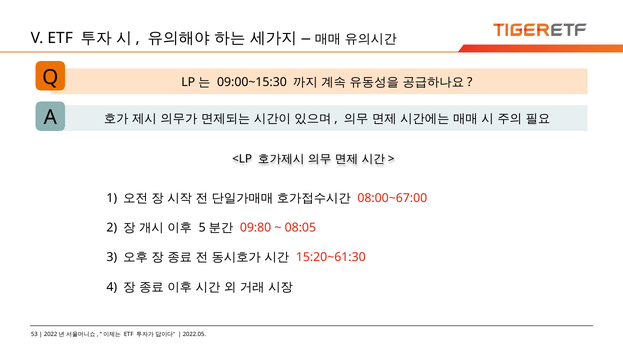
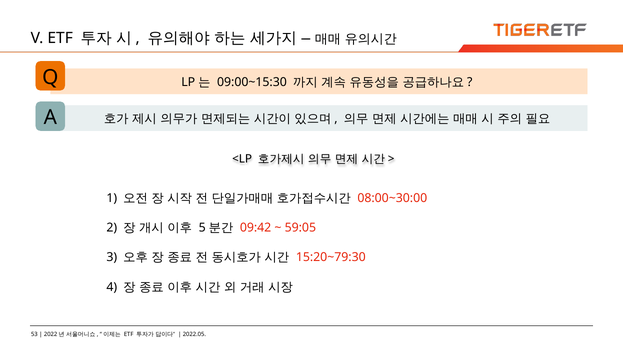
08:00~67:00: 08:00~67:00 -> 08:00~30:00 (392, 199)
09:80: 09:80 -> 09:42 (256, 228)
08:05: 08:05 -> 59:05 (300, 228)
15:20~61:30: 15:20~61:30 -> 15:20~79:30 (331, 258)
